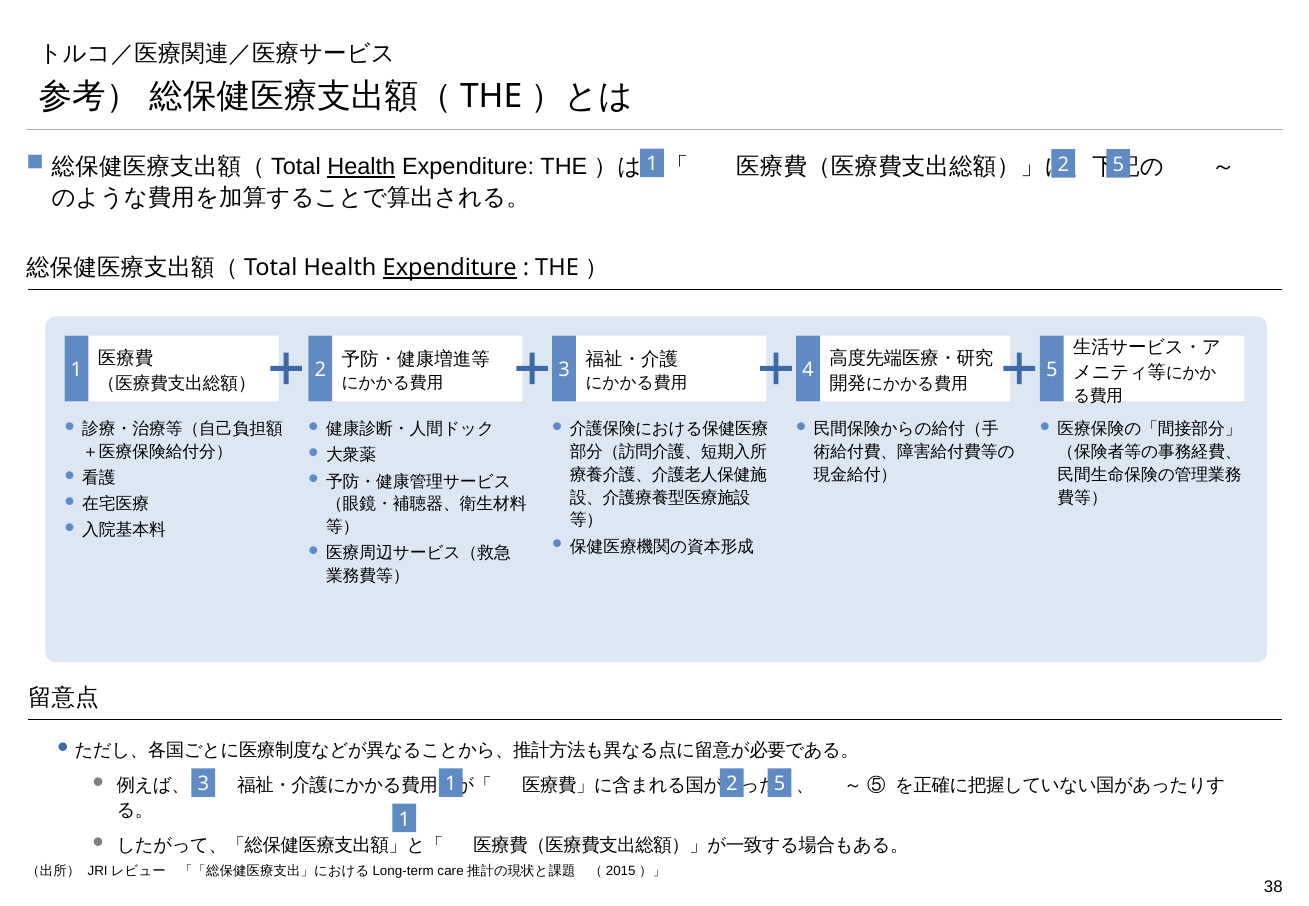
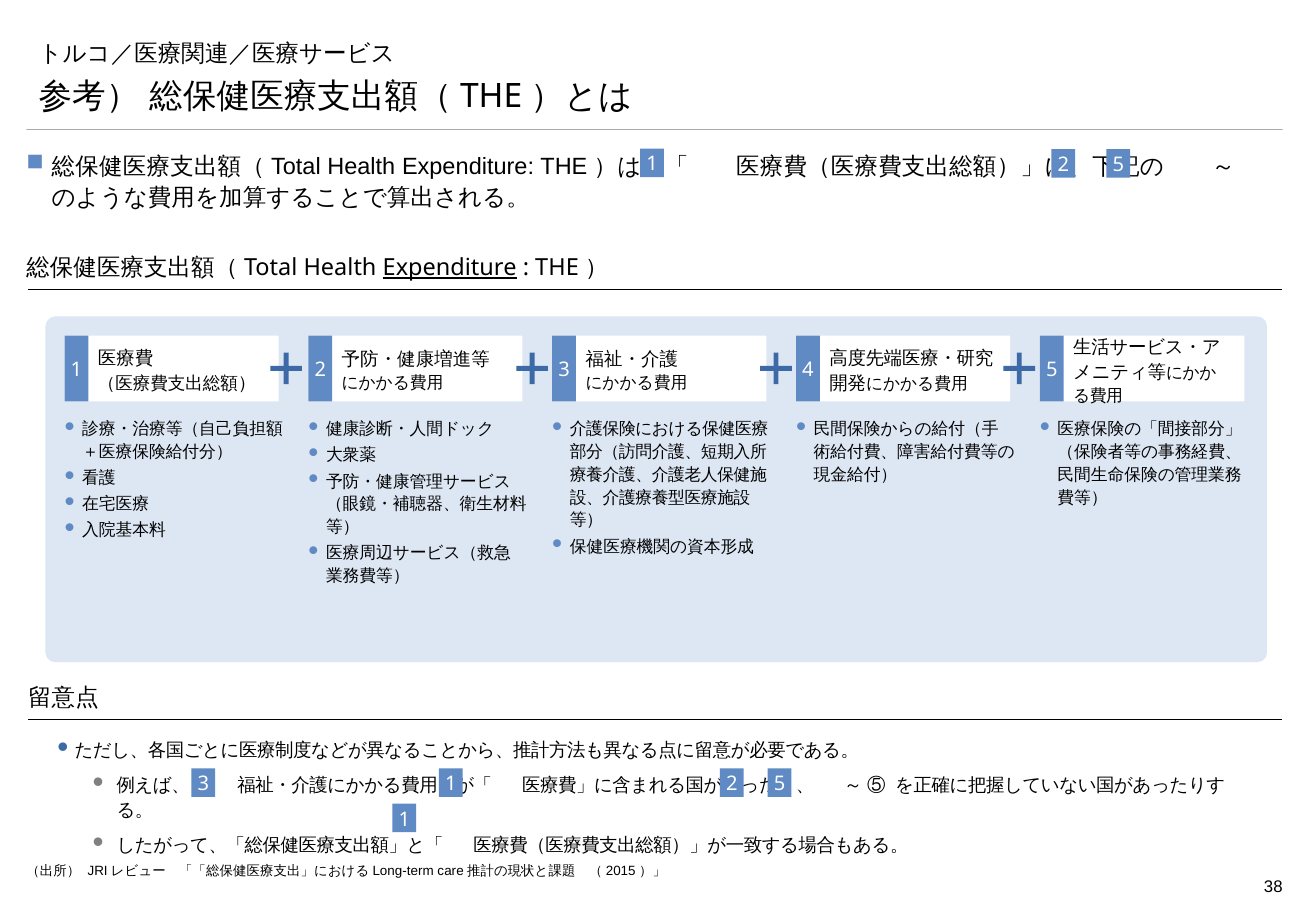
Health underline: present -> none (361, 167)
